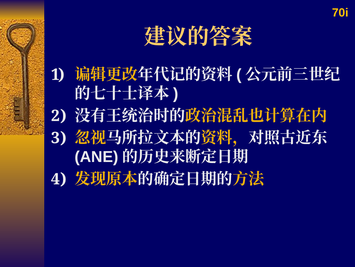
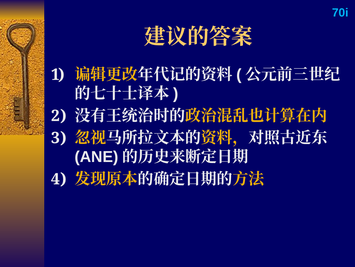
70i colour: yellow -> light blue (340, 13)
